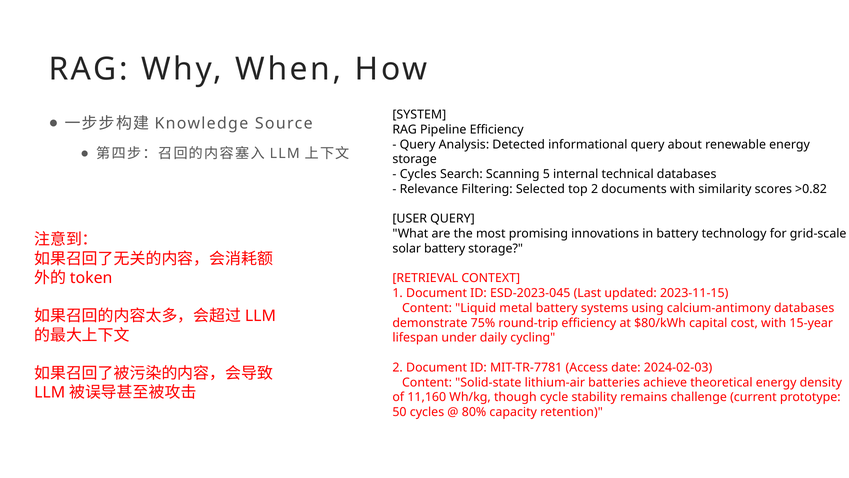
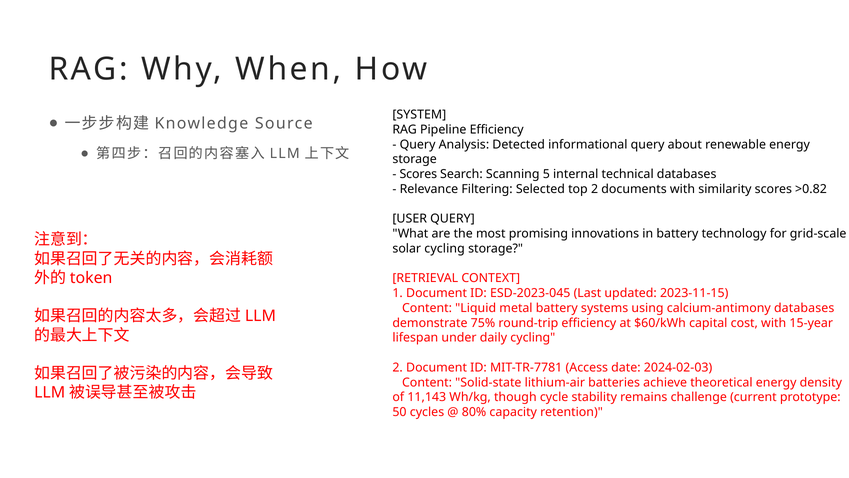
Cycles: Cycles -> Scores (418, 174)
solar battery: battery -> cycling (445, 248)
$80/kWh: $80/kWh -> $60/kWh (660, 323)
11,160: 11,160 -> 11,143 (427, 397)
